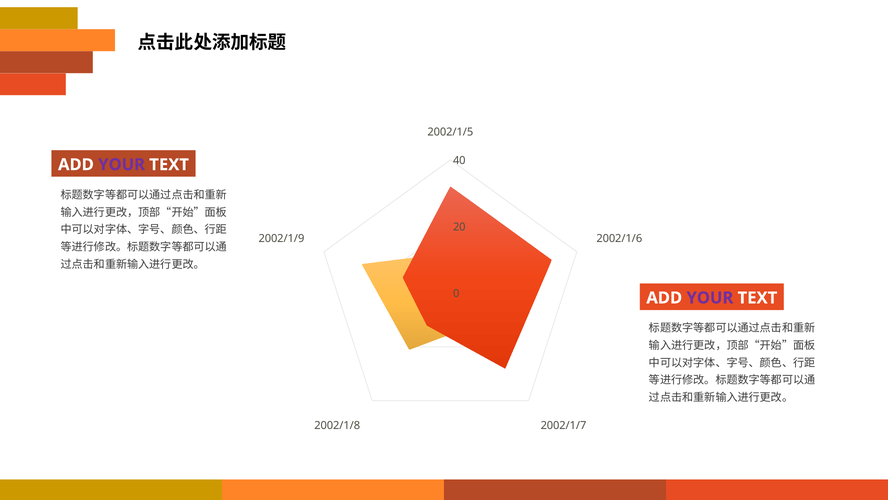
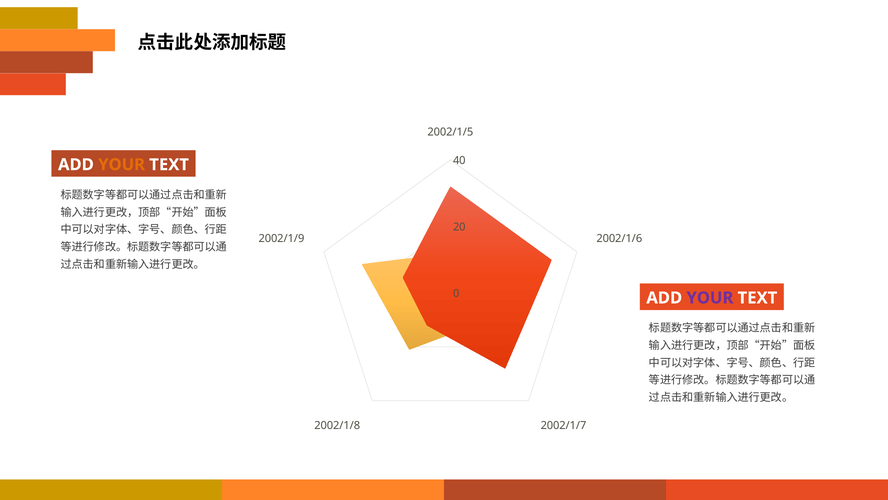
YOUR colour: purple -> orange (122, 164)
